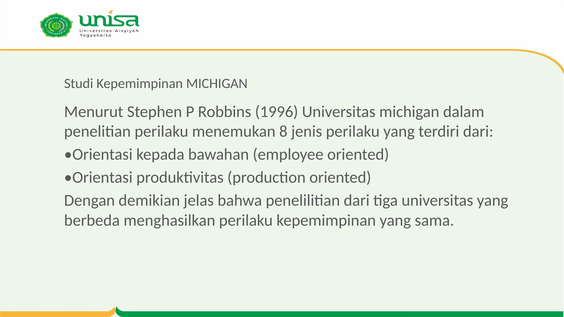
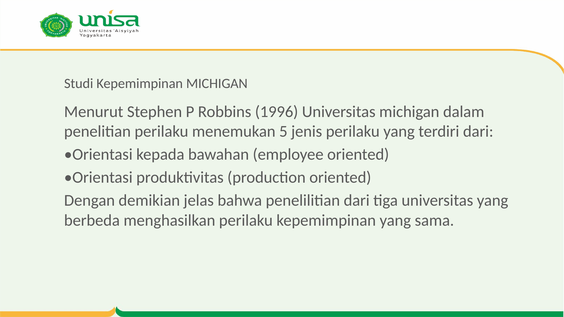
8: 8 -> 5 (283, 132)
